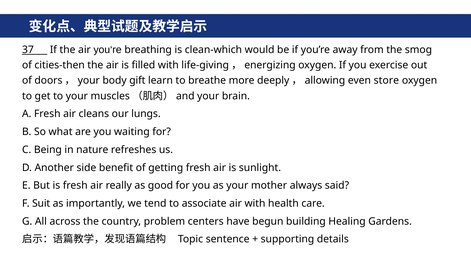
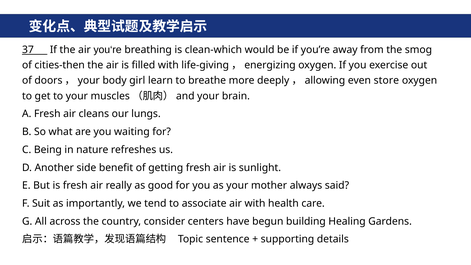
gift: gift -> girl (137, 81)
problem: problem -> consider (164, 221)
